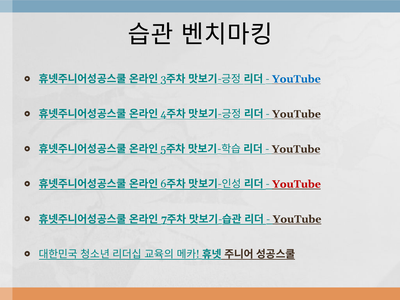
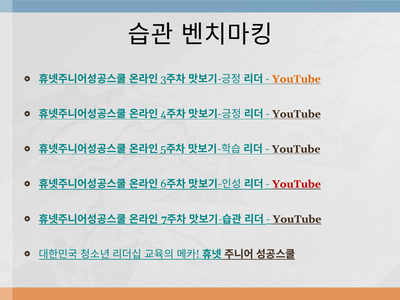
YouTube colour: blue -> orange (296, 79)
